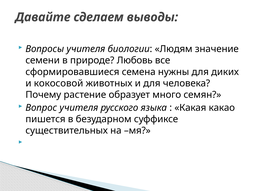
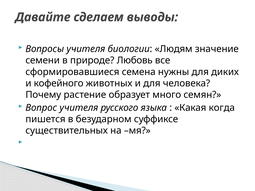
кокосовой: кокосовой -> кофейного (59, 83)
какао: какао -> когда (222, 108)
